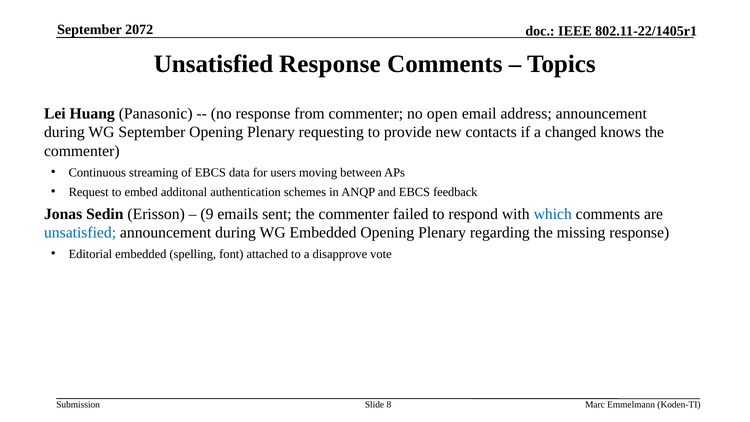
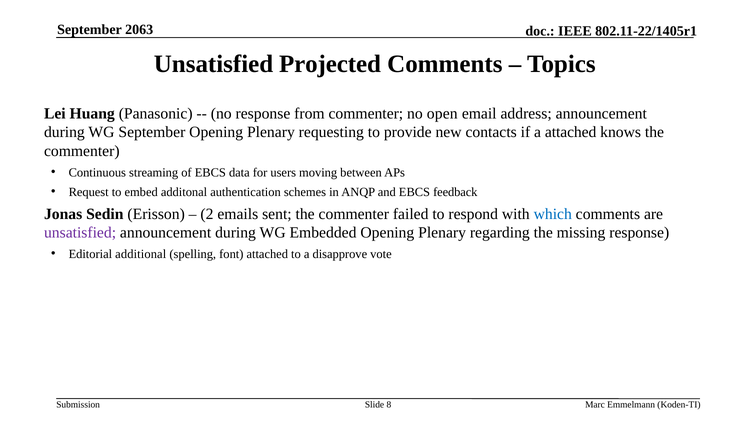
2072: 2072 -> 2063 (139, 30)
Unsatisfied Response: Response -> Projected (330, 64)
a changed: changed -> attached (571, 132)
9: 9 -> 2 (207, 214)
unsatisfied colour: blue -> purple (80, 233)
Editorial embedded: embedded -> additional (141, 254)
